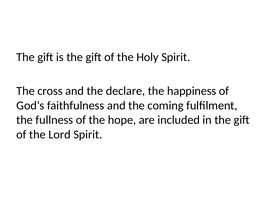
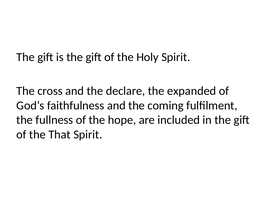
happiness: happiness -> expanded (192, 91)
Lord: Lord -> That (60, 135)
